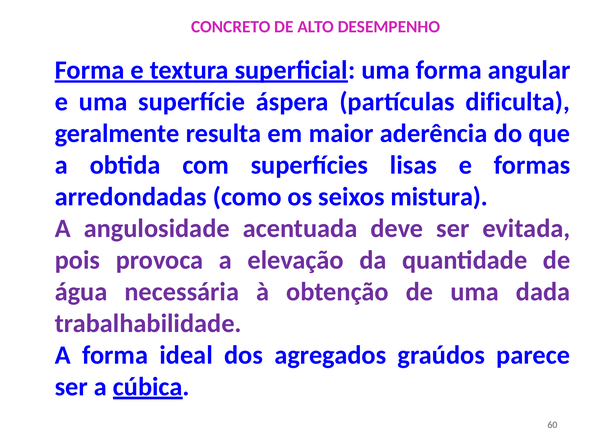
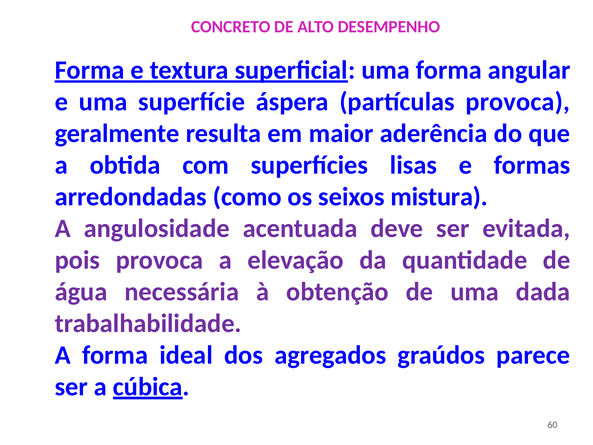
partículas dificulta: dificulta -> provoca (518, 102)
